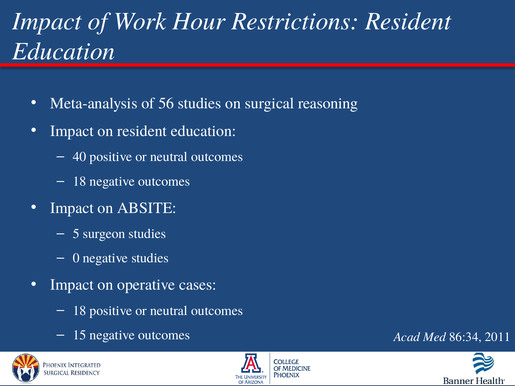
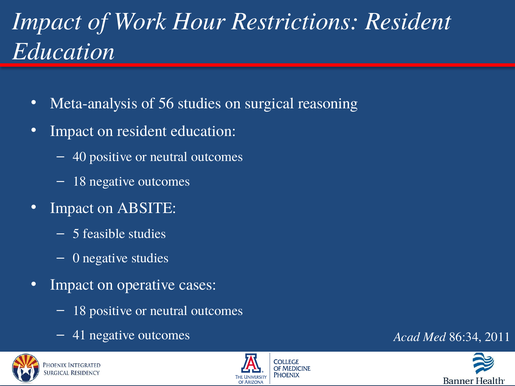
surgeon: surgeon -> feasible (104, 234)
15: 15 -> 41 (80, 335)
